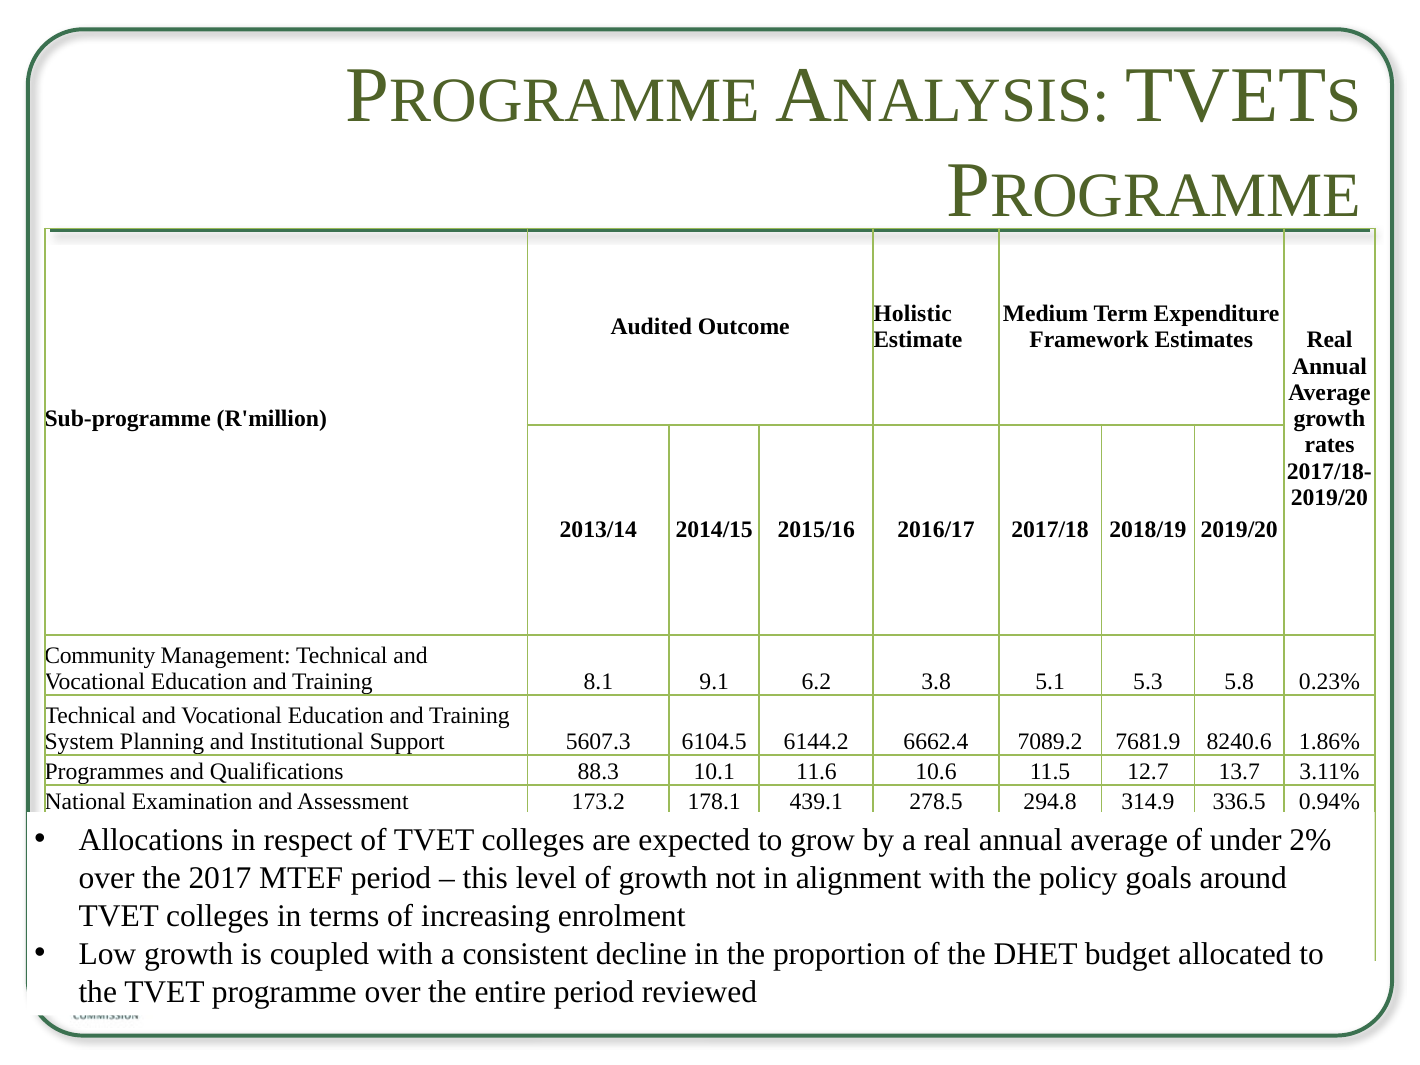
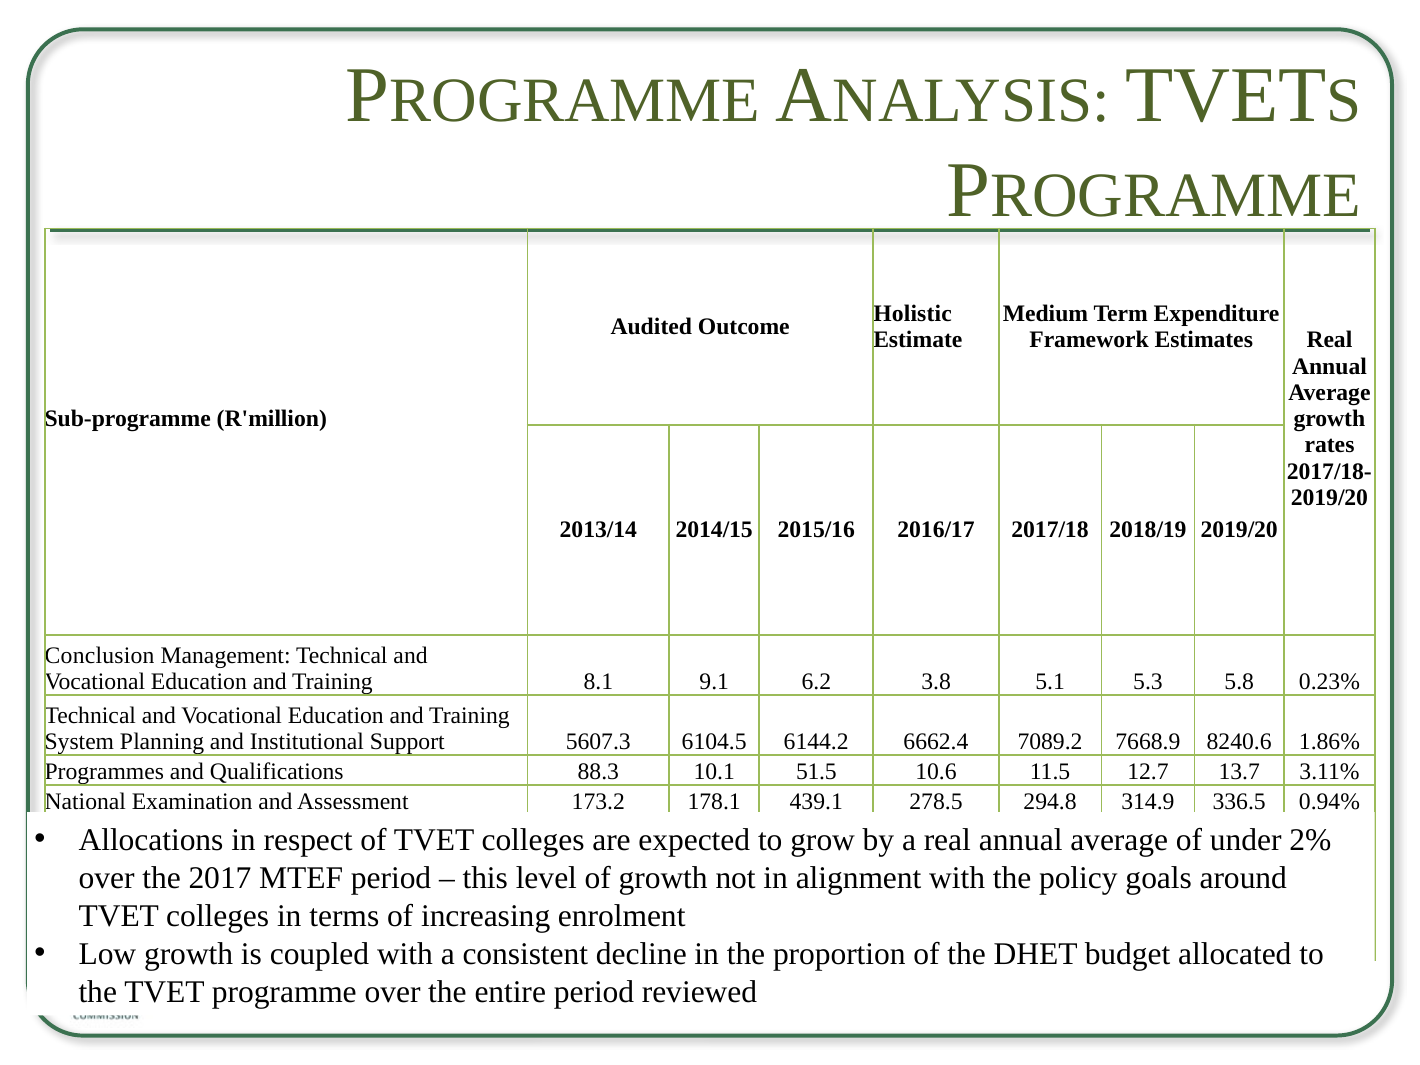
Community: Community -> Conclusion (100, 656)
7681.9: 7681.9 -> 7668.9 (1148, 742)
11.6: 11.6 -> 51.5 (816, 772)
